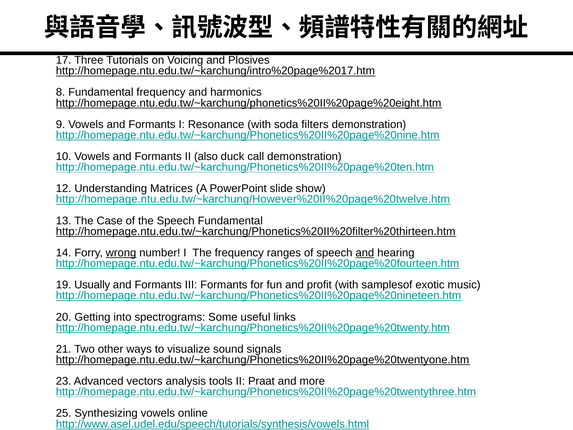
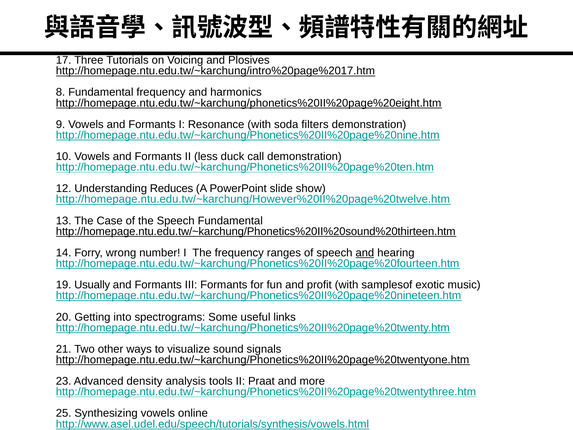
also: also -> less (206, 156)
Matrices: Matrices -> Reduces (172, 189)
http://homepage.ntu.edu.tw/~karchung/Phonetics%20II%20filter%20thirteen.htm: http://homepage.ntu.edu.tw/~karchung/Phonetics%20II%20filter%20thirteen.htm -> http://homepage.ntu.edu.tw/~karchung/Phonetics%20II%20sound%20thirteen.htm (256, 231)
wrong underline: present -> none (121, 253)
vectors: vectors -> density (144, 381)
